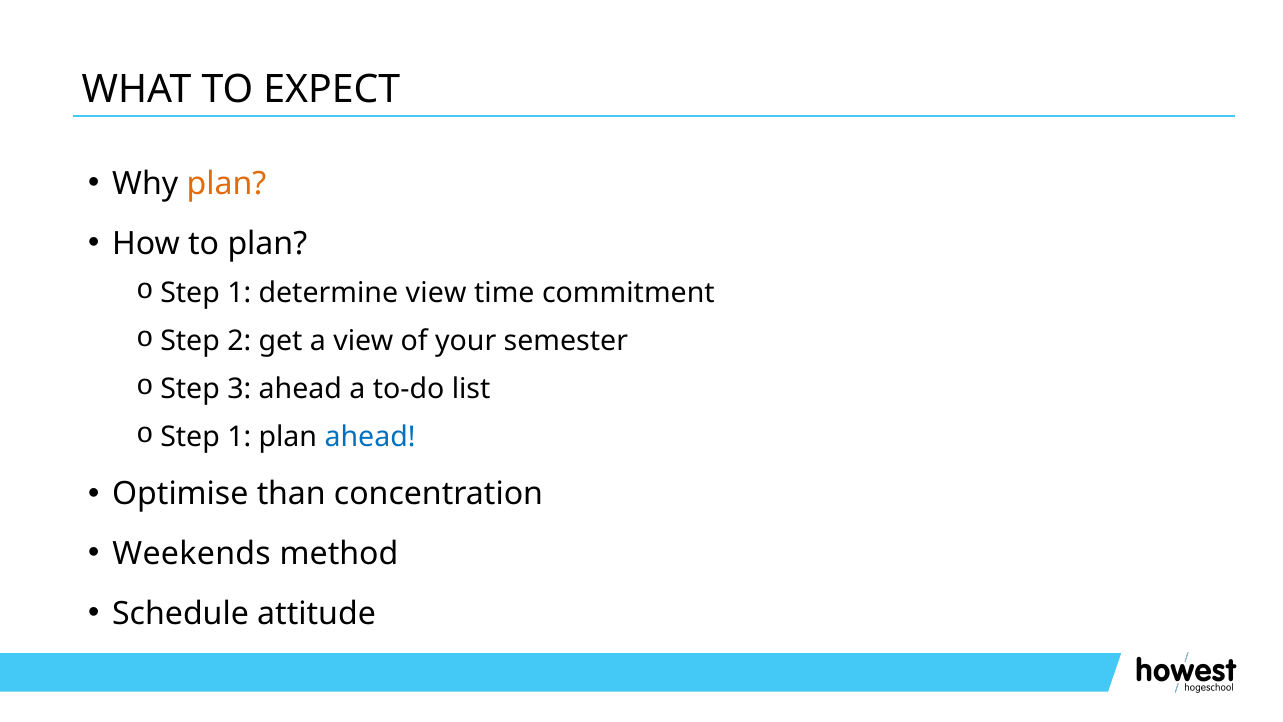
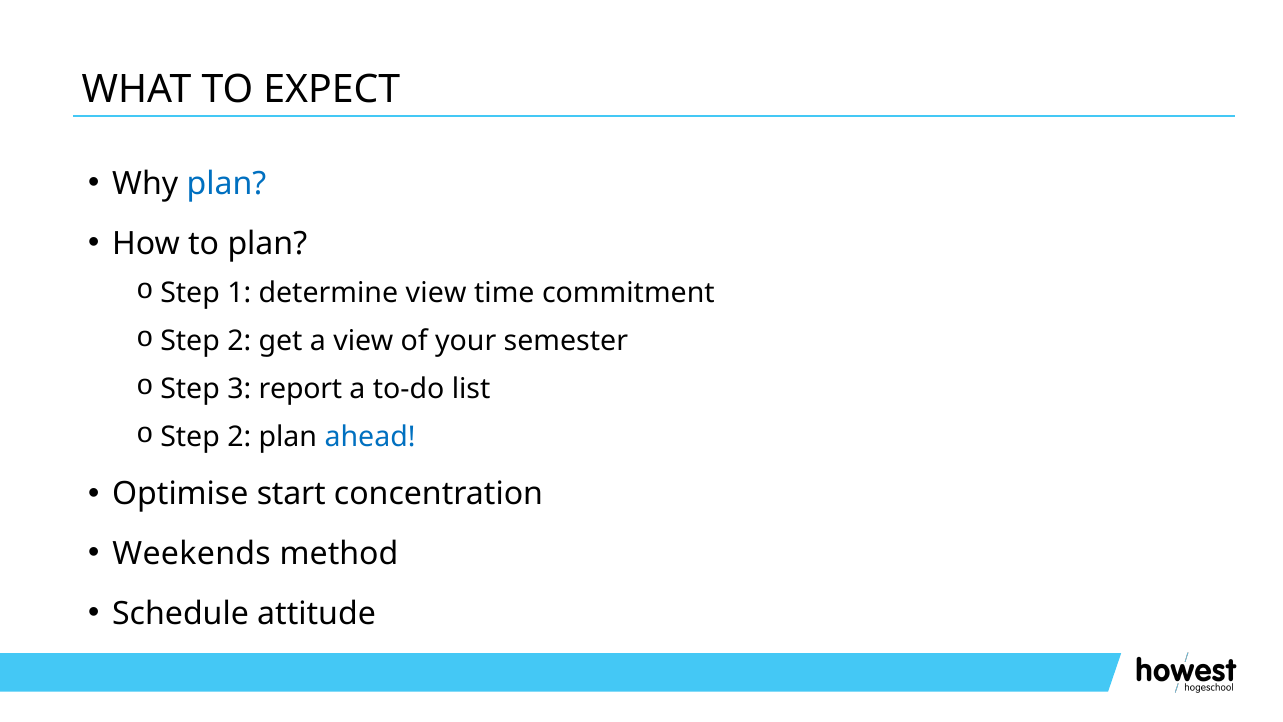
plan colour: orange -> blue (226, 184)
3 ahead: ahead -> report (300, 389)
1: 1 -> 2 (239, 436)
than: than -> start (291, 494)
